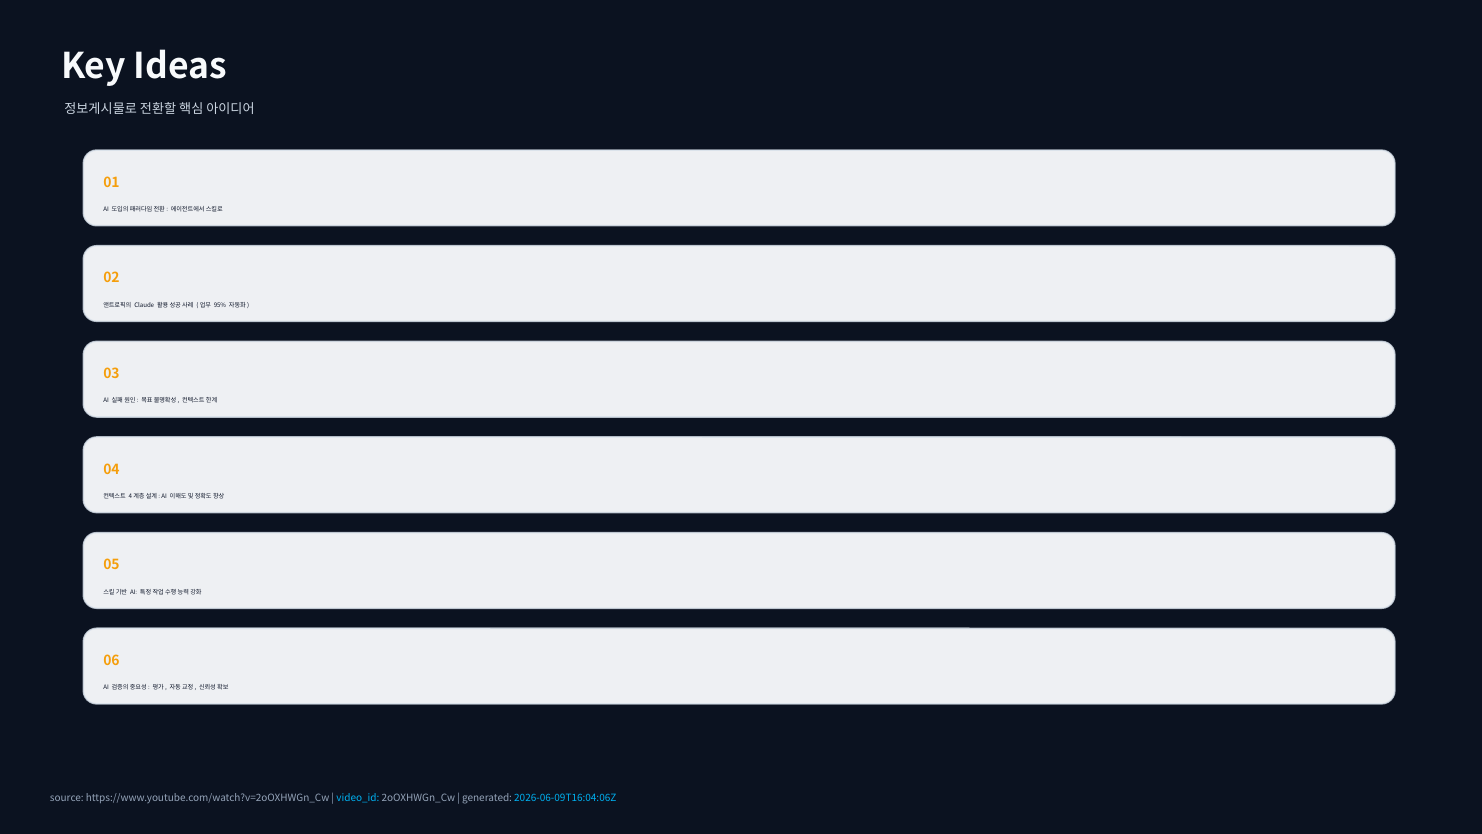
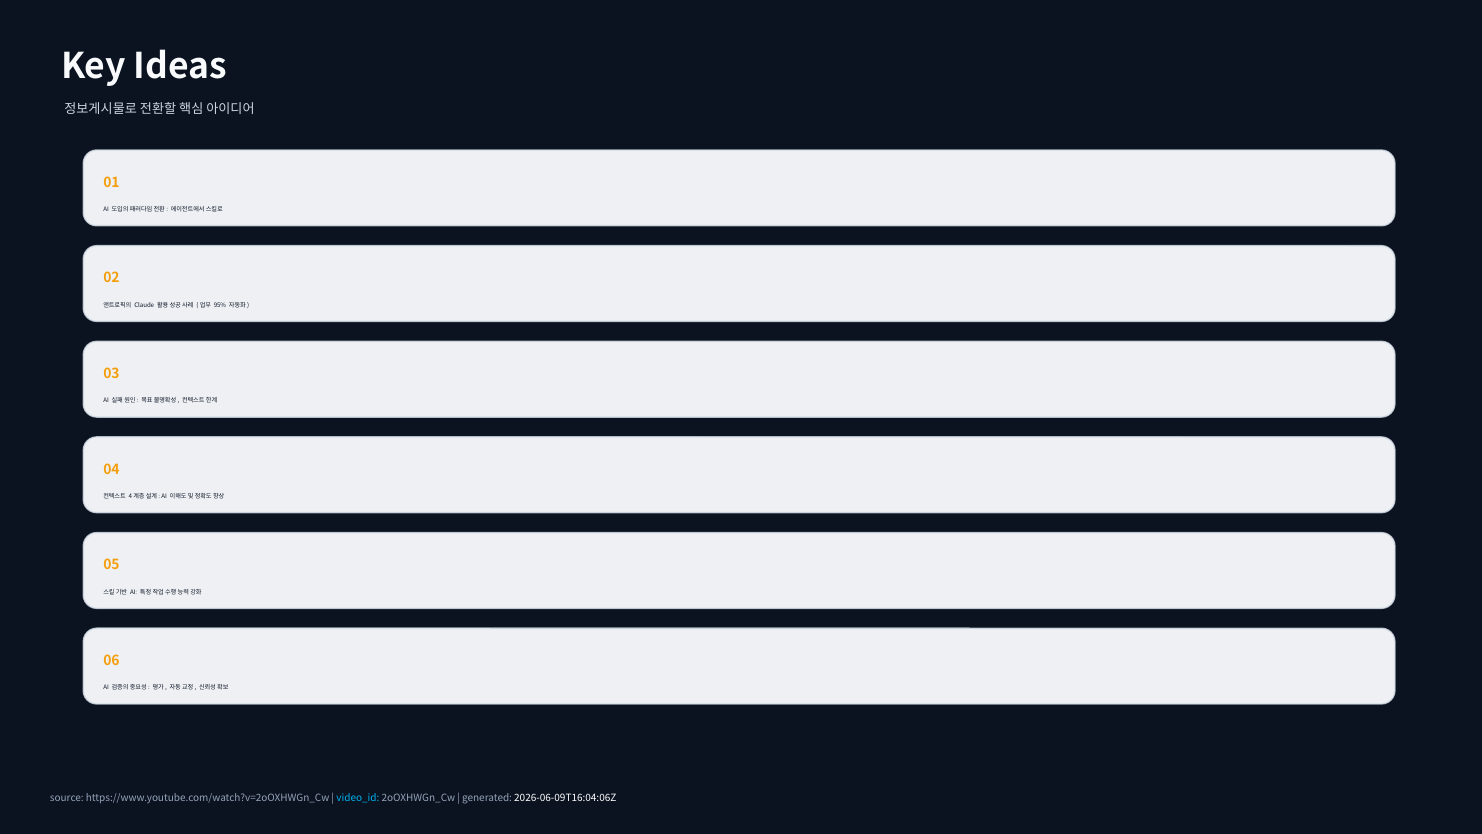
2026-06-09T16:04:06Z colour: light blue -> white (565, 798)
